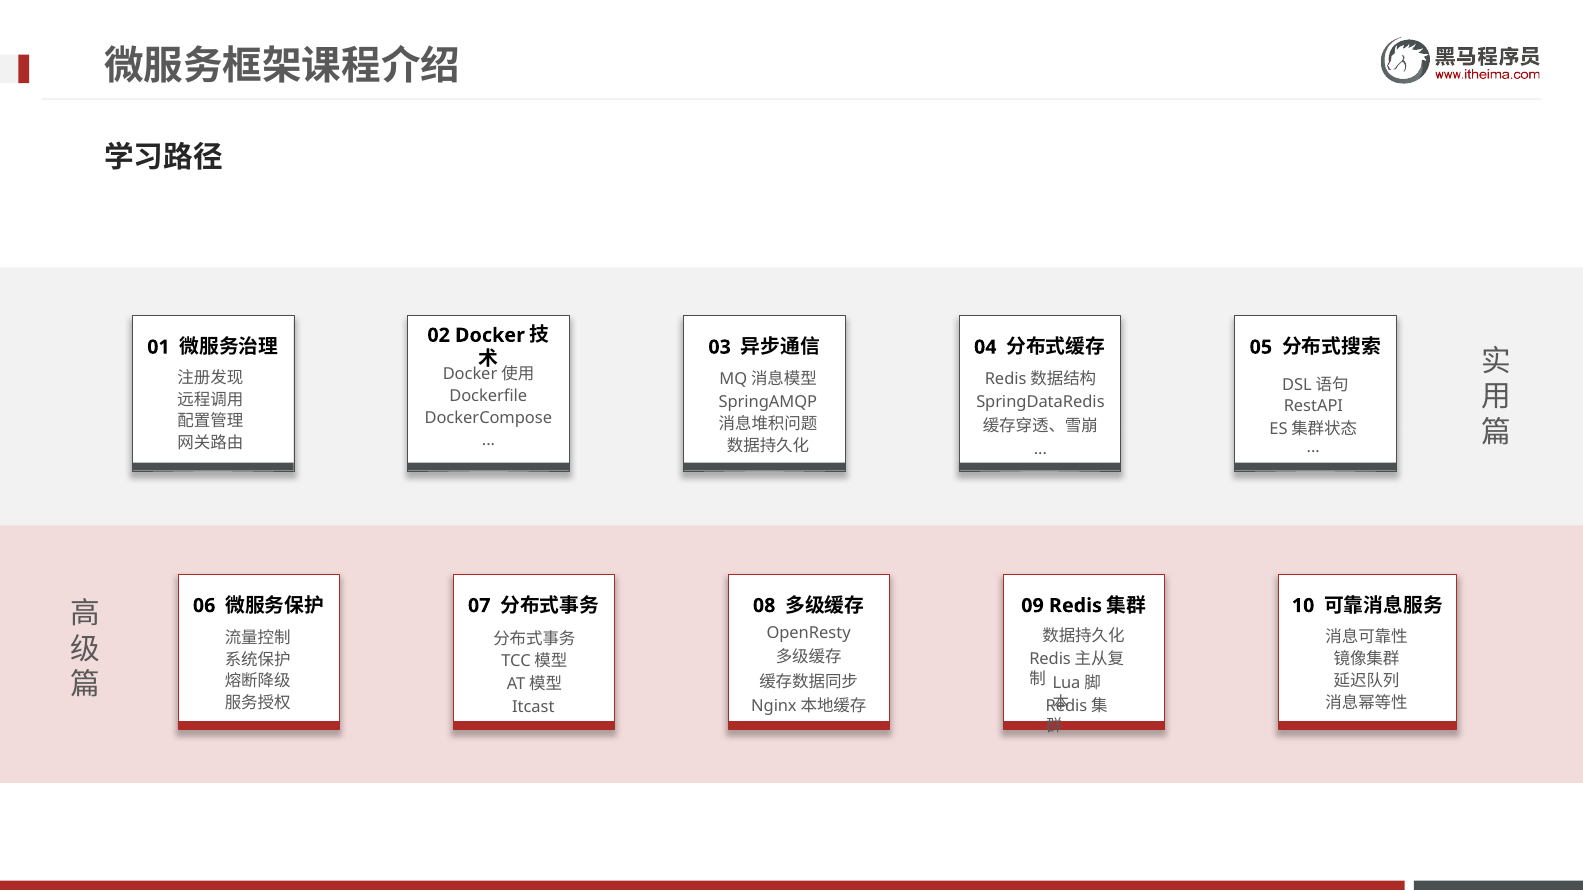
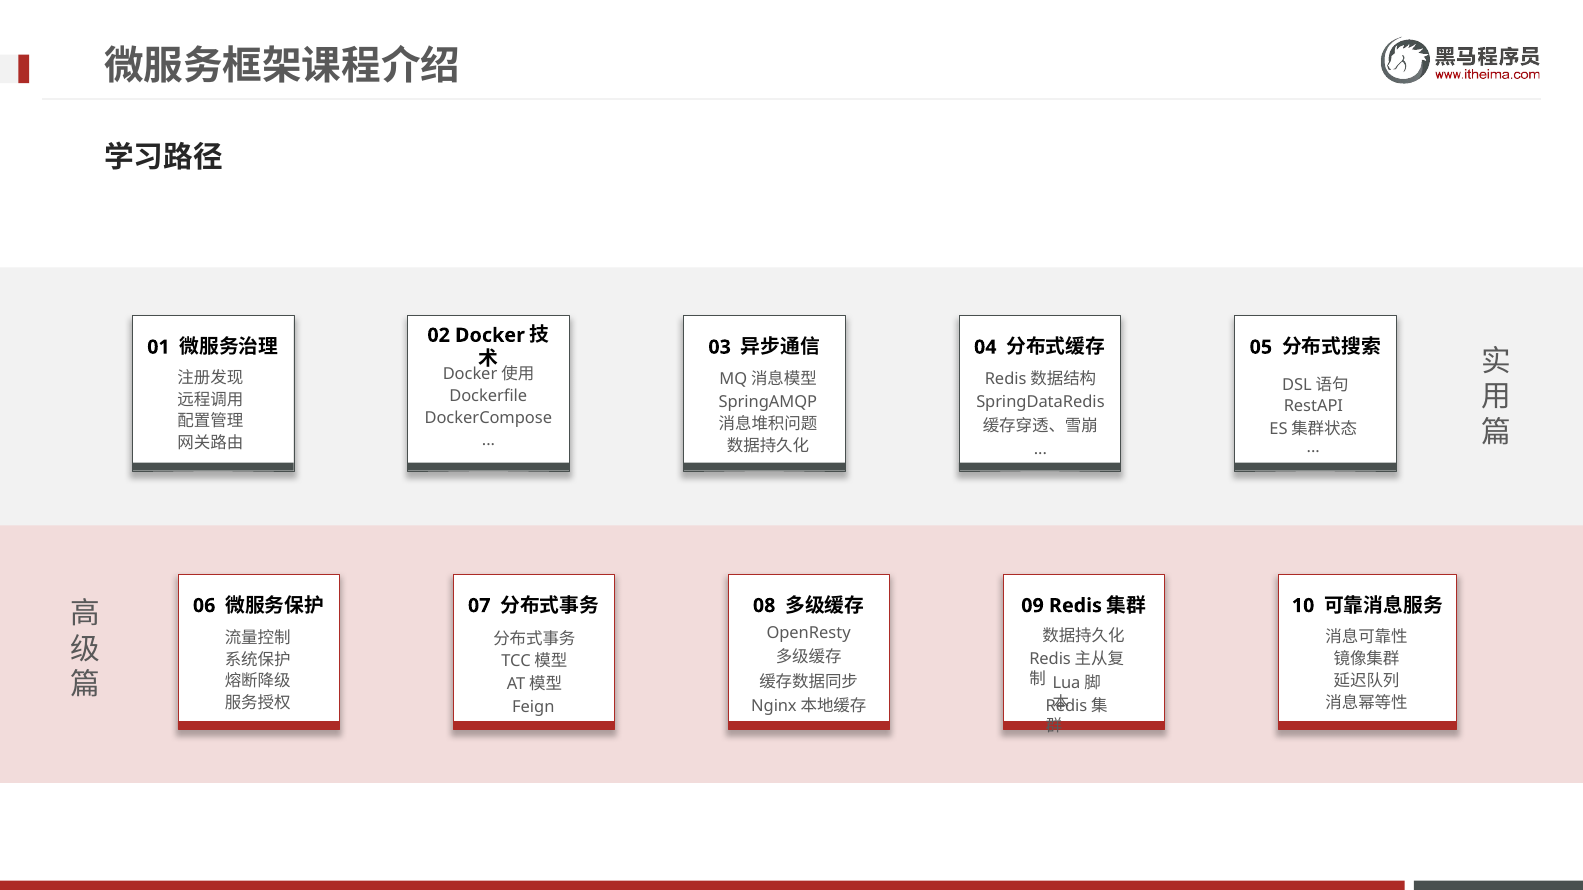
Itcast: Itcast -> Feign (533, 707)
